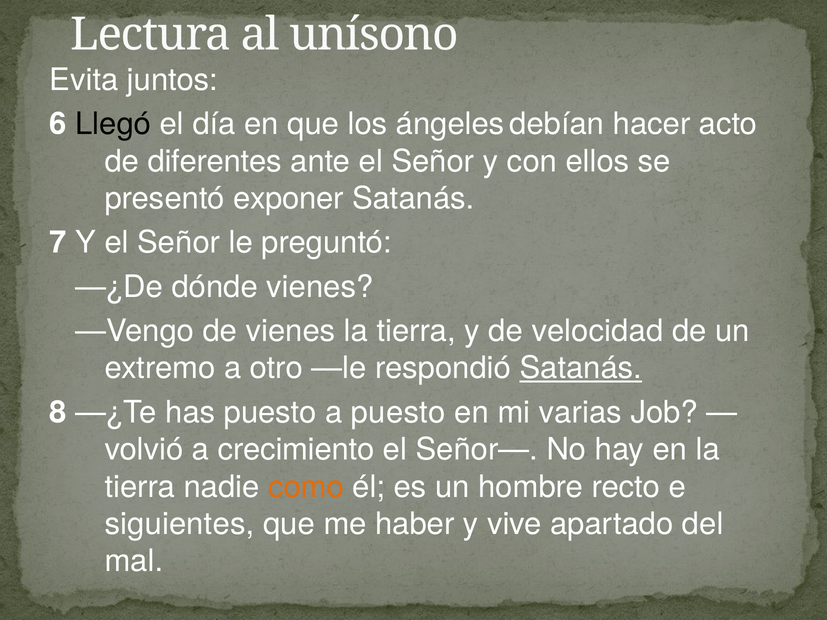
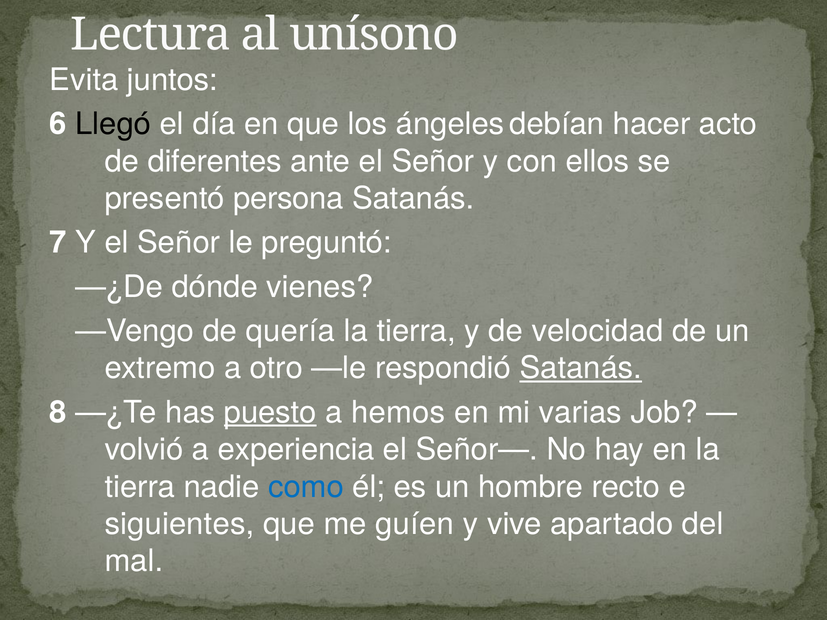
exponer: exponer -> persona (288, 199)
de vienes: vienes -> quería (290, 331)
puesto underline: none -> present (270, 412)
a puesto: puesto -> hemos (398, 412)
crecimiento: crecimiento -> experiencia (296, 450)
como colour: orange -> blue (306, 487)
haber: haber -> guíen (415, 524)
